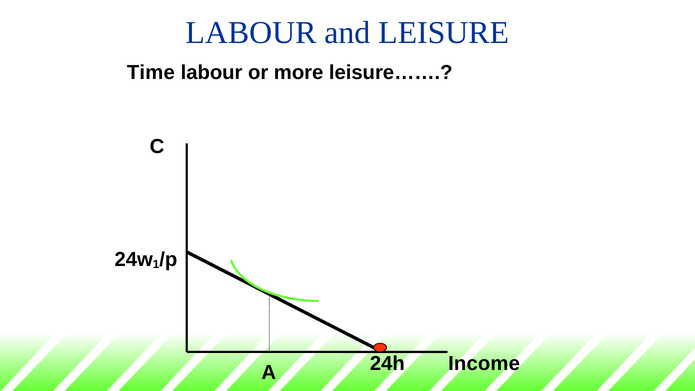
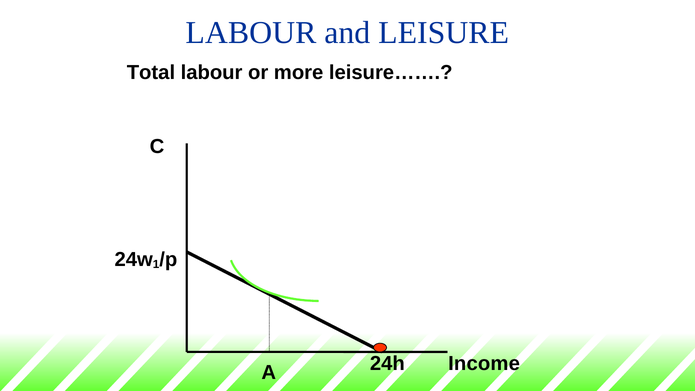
Time: Time -> Total (151, 73)
